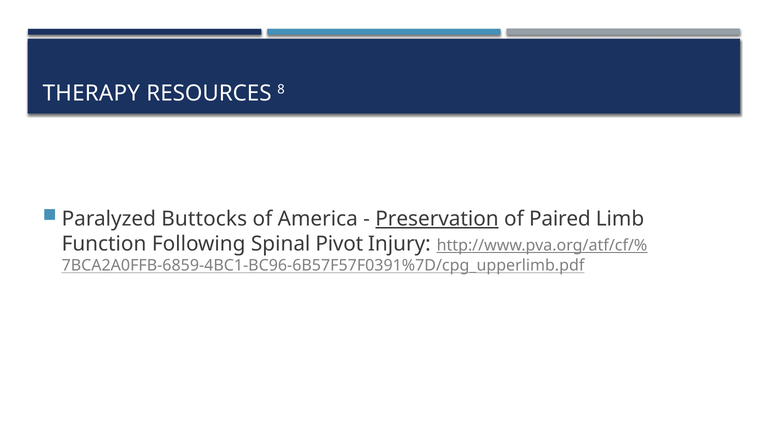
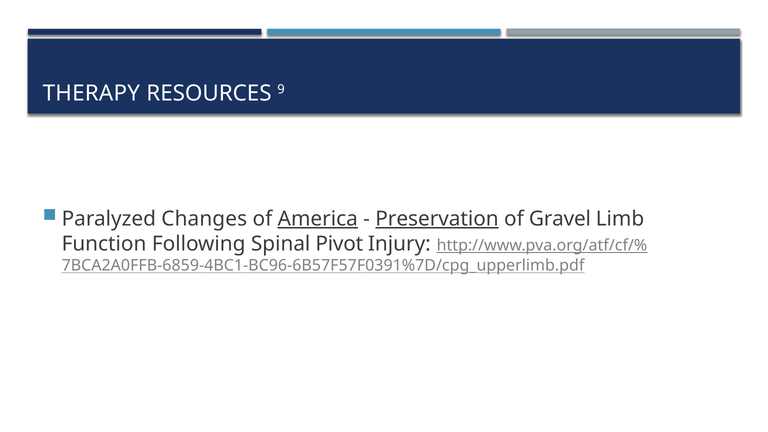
8: 8 -> 9 (281, 90)
Buttocks: Buttocks -> Changes (204, 219)
America underline: none -> present (318, 219)
Paired: Paired -> Gravel (560, 219)
